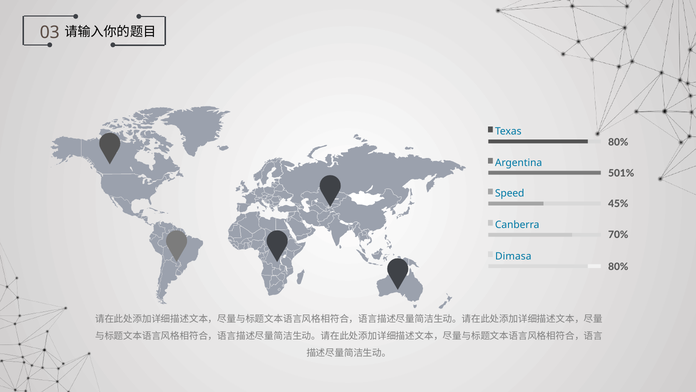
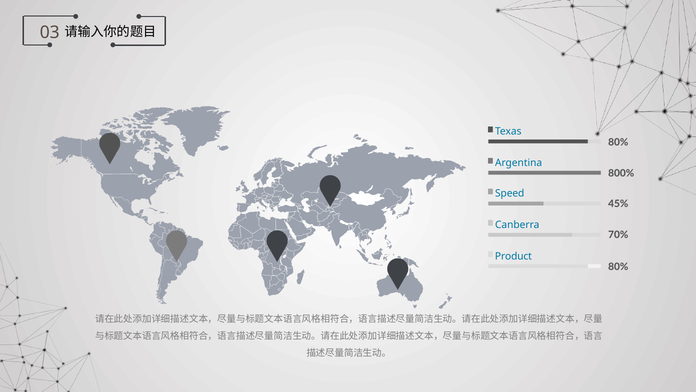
501%: 501% -> 800% (621, 173)
Dimasa: Dimasa -> Product (513, 256)
